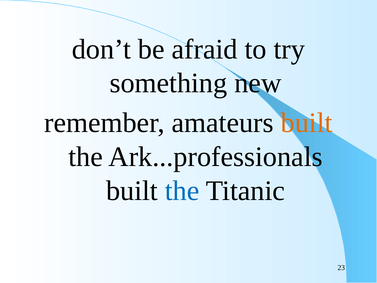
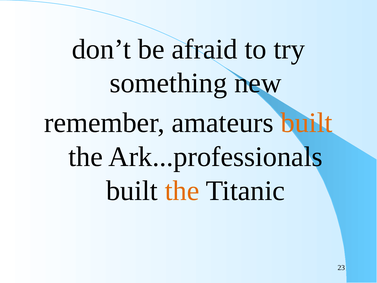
the colour: blue -> orange (182, 190)
